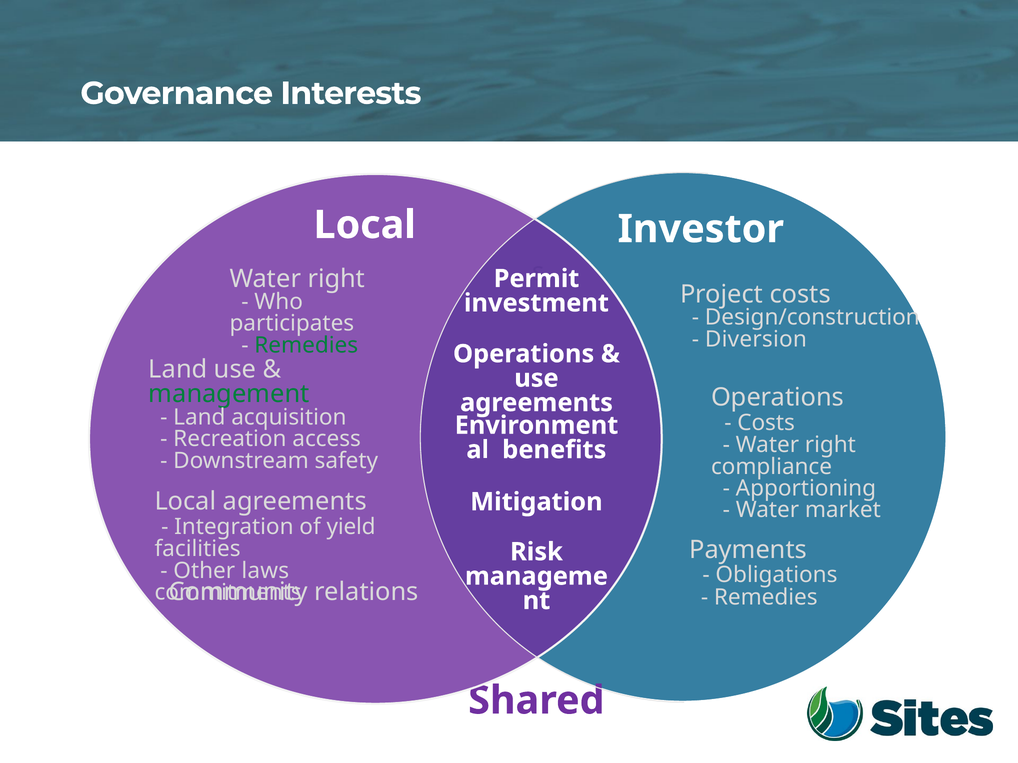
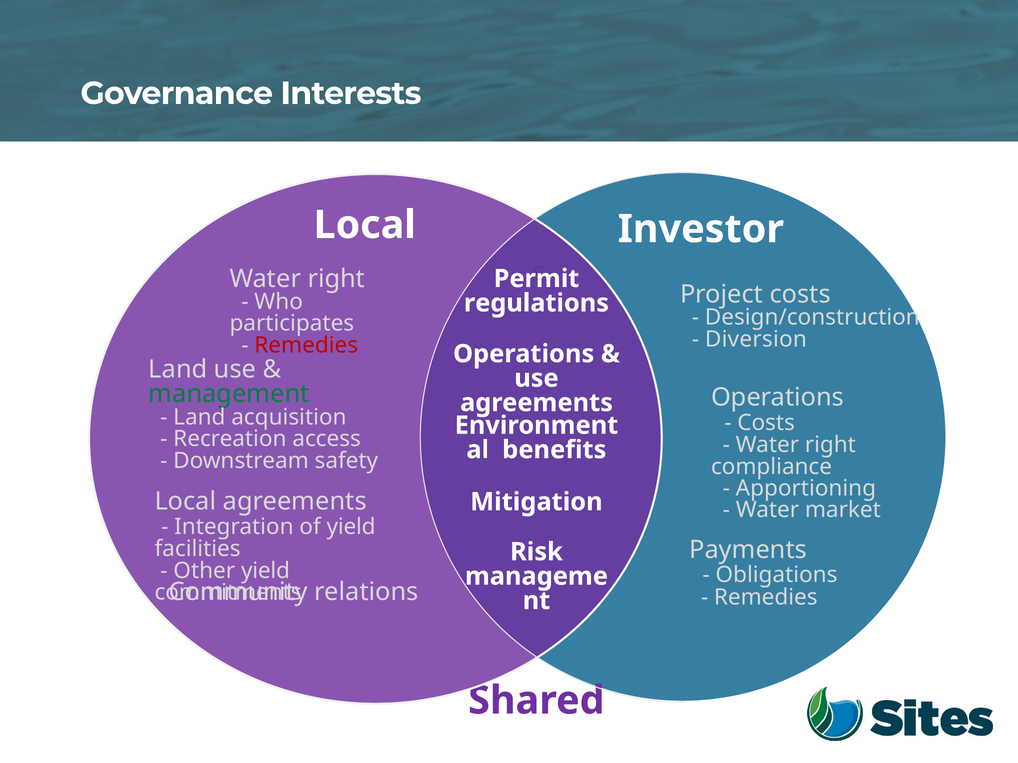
investment: investment -> regulations (536, 303)
Remedies colour: green -> red (306, 345)
Other laws: laws -> yield (265, 571)
